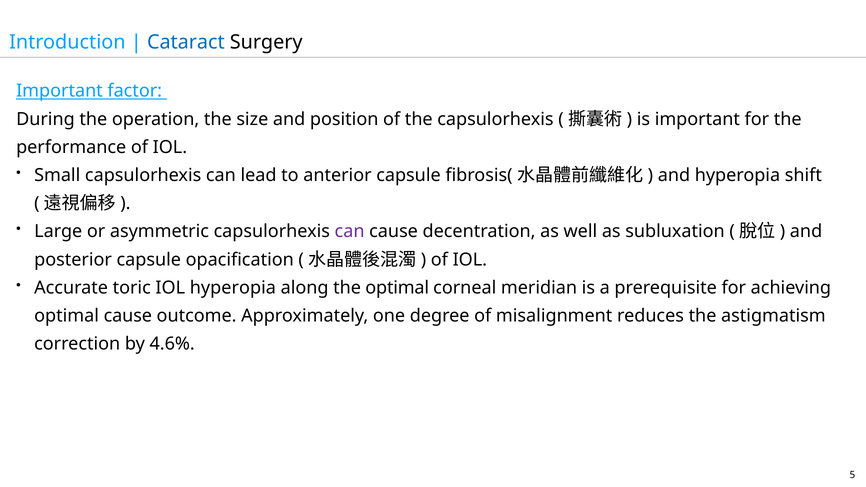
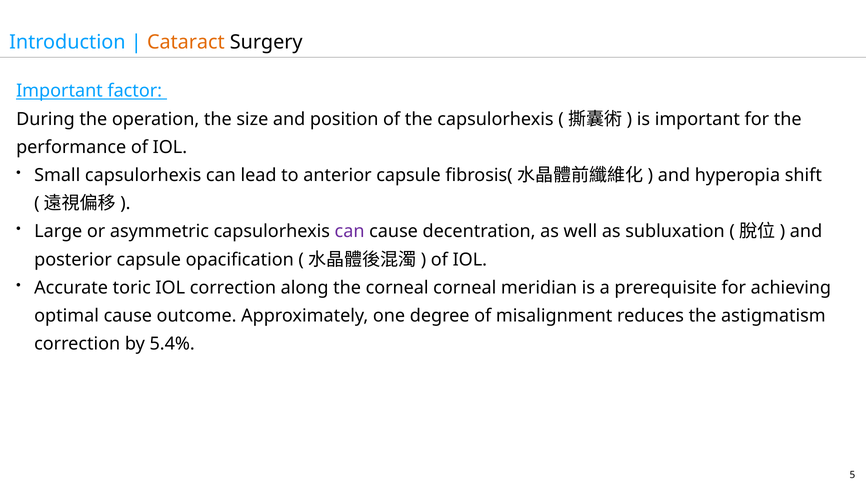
Cataract colour: blue -> orange (186, 42)
IOL hyperopia: hyperopia -> correction (233, 288)
the optimal: optimal -> corneal (397, 288)
4.6%: 4.6% -> 5.4% (172, 344)
